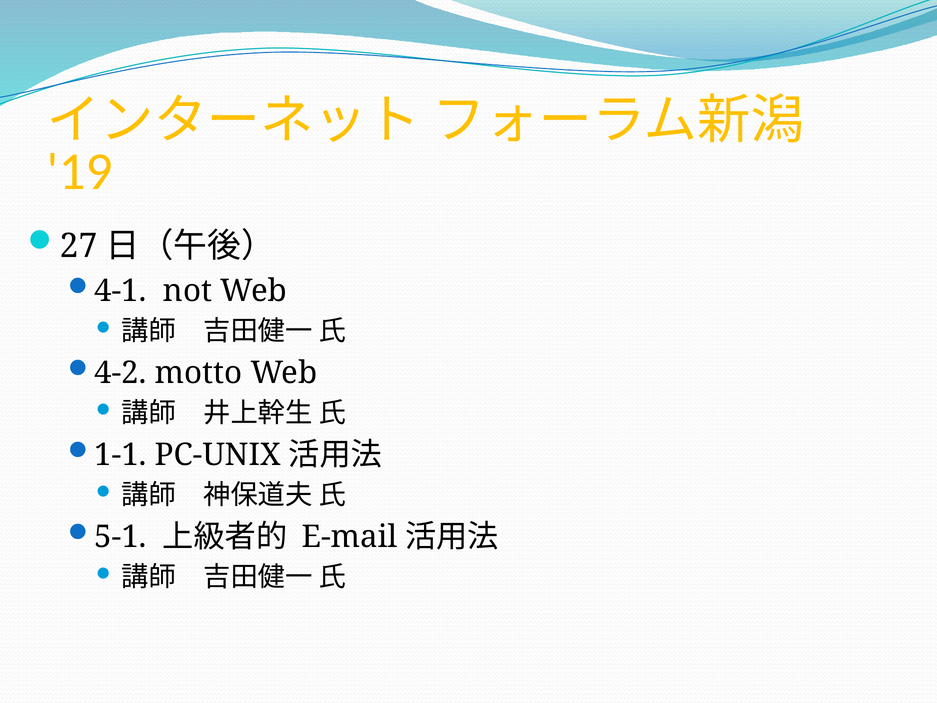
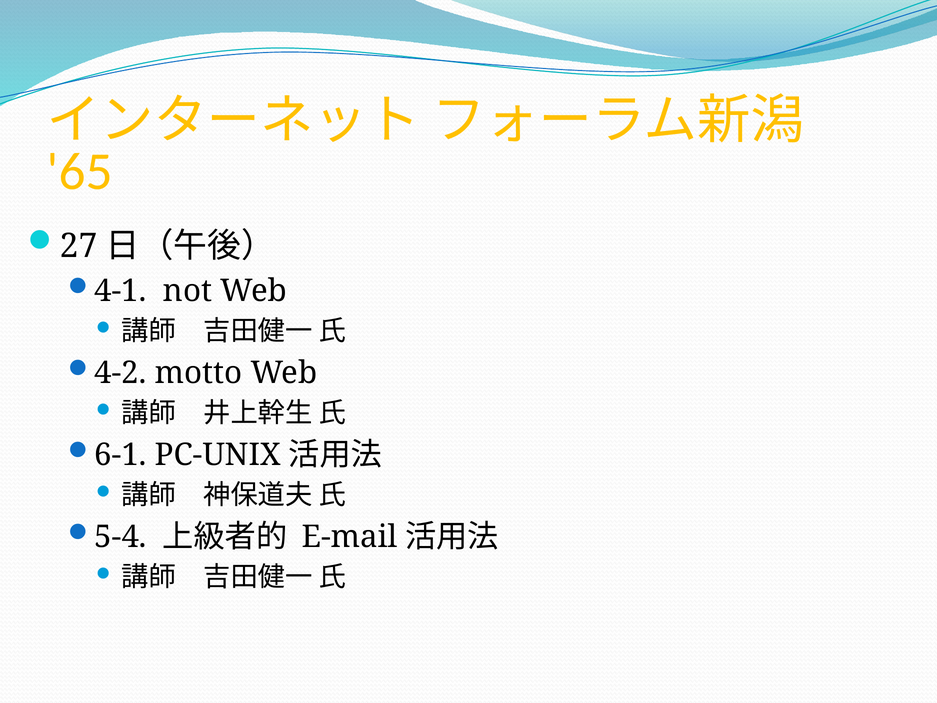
19: 19 -> 65 (80, 172)
1-1: 1-1 -> 6-1 (121, 455)
5-1: 5-1 -> 5-4 (121, 537)
